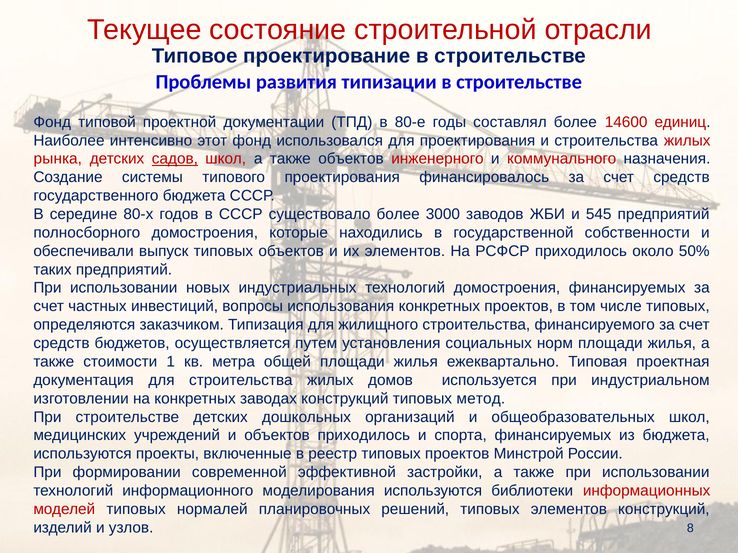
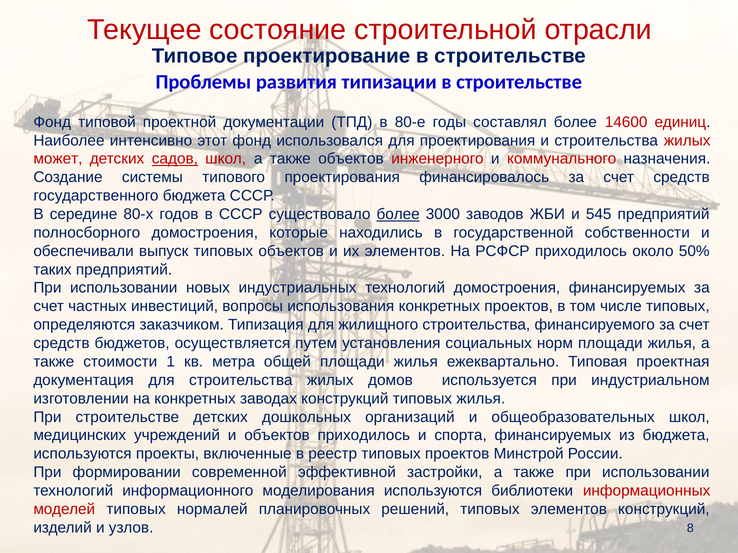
рынка: рынка -> может (58, 159)
более underline: none -> present (398, 214)
типовых метод: метод -> жилья (481, 399)
